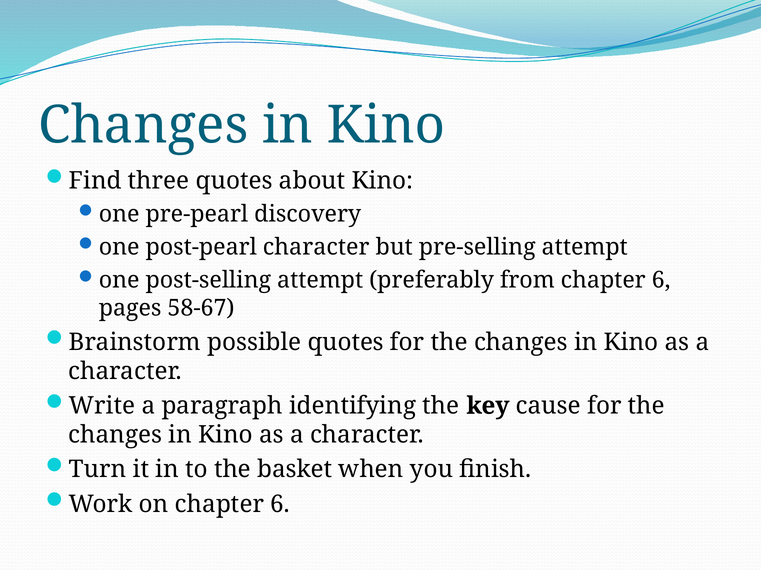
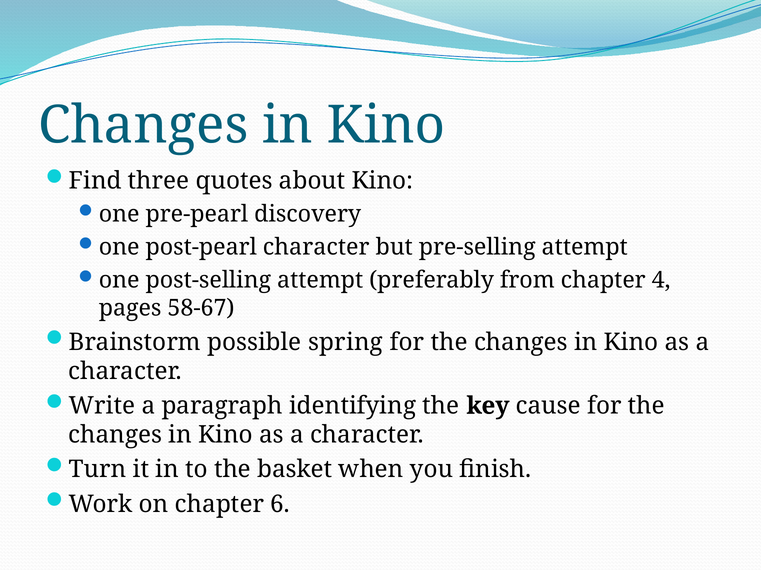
from chapter 6: 6 -> 4 (661, 281)
possible quotes: quotes -> spring (346, 342)
